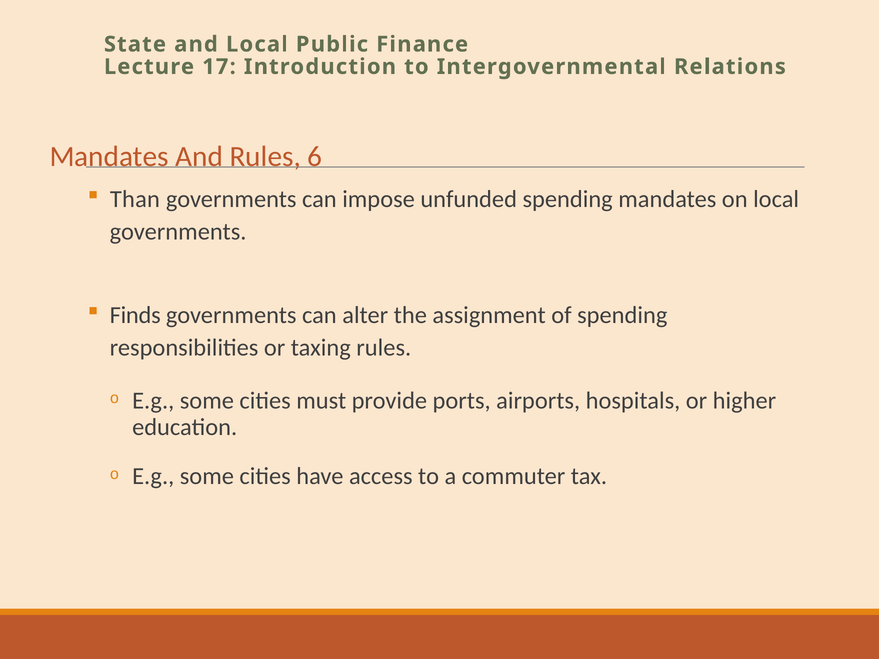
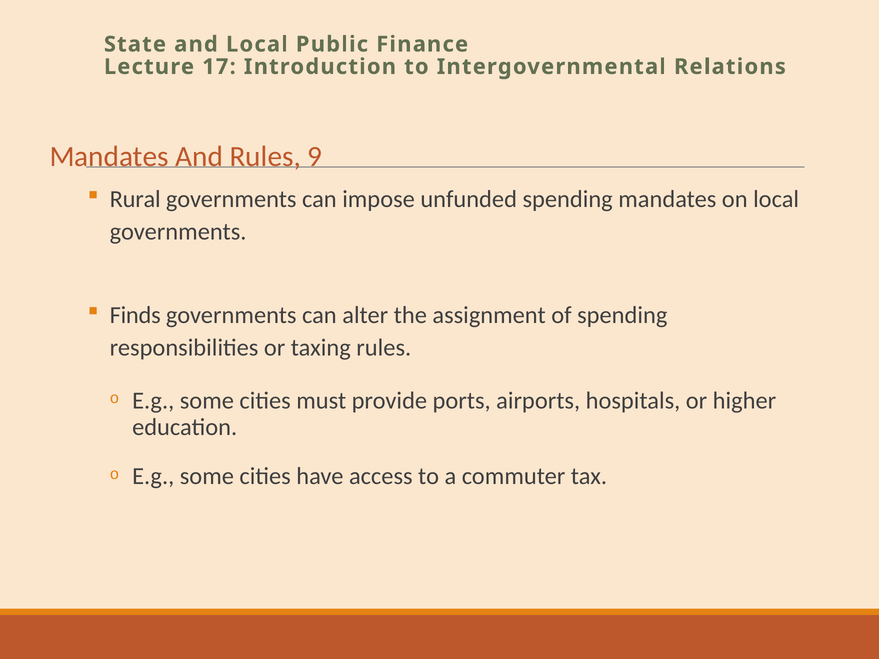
6: 6 -> 9 (315, 157)
Than: Than -> Rural (135, 200)
